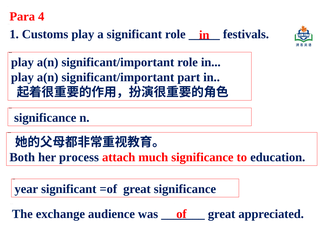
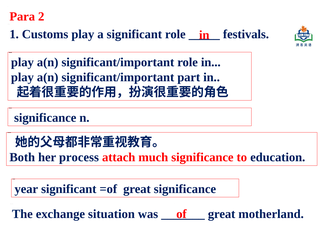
4: 4 -> 2 (41, 17)
audience: audience -> situation (111, 214)
appreciated: appreciated -> motherland (271, 214)
